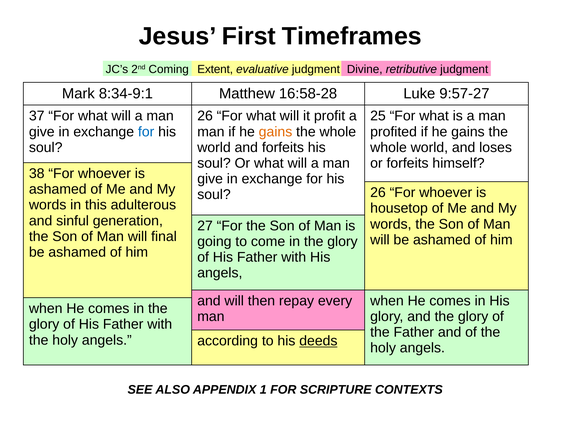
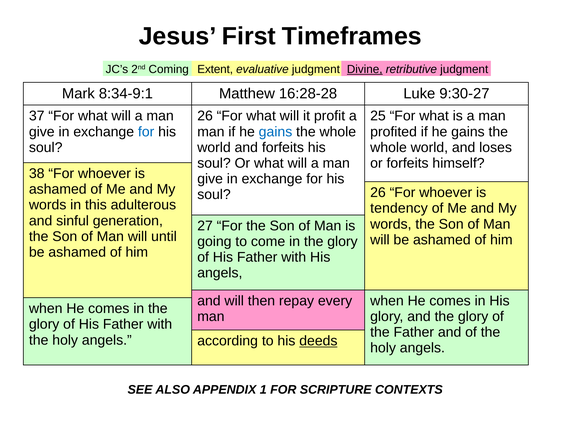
Divine underline: none -> present (365, 69)
16:58-28: 16:58-28 -> 16:28-28 (308, 94)
9:57-27: 9:57-27 -> 9:30-27 (464, 94)
gains colour: orange -> blue (276, 132)
housetop: housetop -> tendency (399, 208)
final: final -> until (164, 236)
